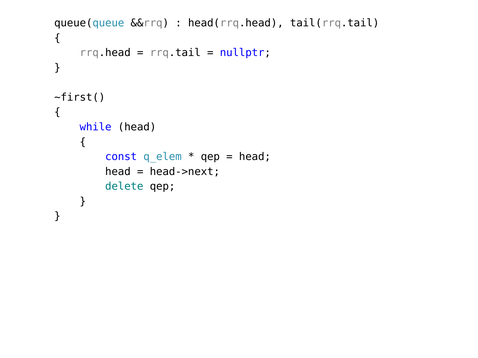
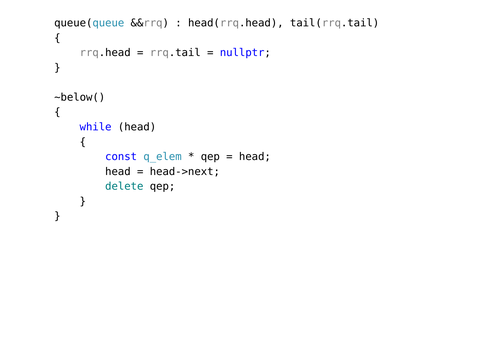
~first(: ~first( -> ~below( (80, 97)
